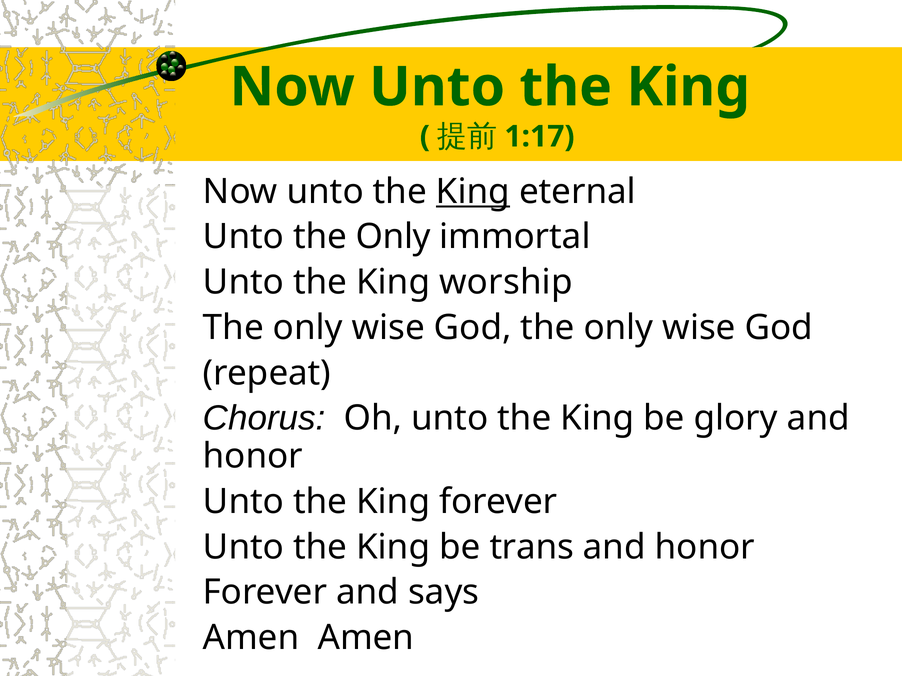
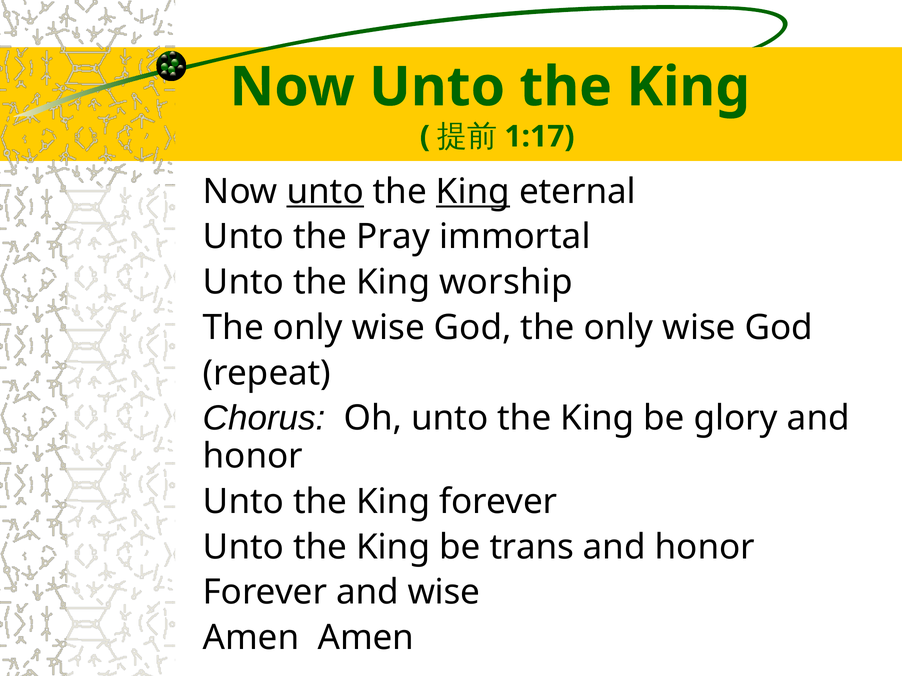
unto underline: none -> present (325, 192)
Unto the Only: Only -> Pray (393, 237)
and says: says -> wise (444, 593)
